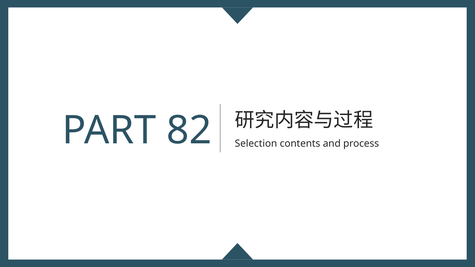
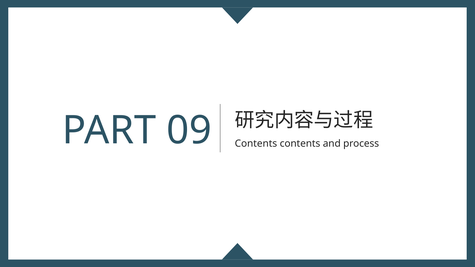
82: 82 -> 09 (189, 131)
Selection: Selection -> Contents (256, 144)
